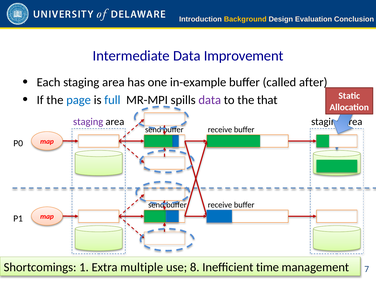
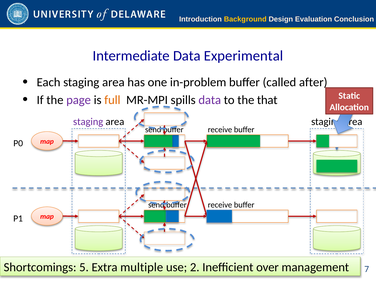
Improvement: Improvement -> Experimental (244, 56)
in-example: in-example -> in-problem (198, 82)
page colour: blue -> purple (79, 100)
full colour: blue -> orange (112, 100)
1: 1 -> 5 (84, 267)
8: 8 -> 2 (195, 267)
time: time -> over (268, 267)
